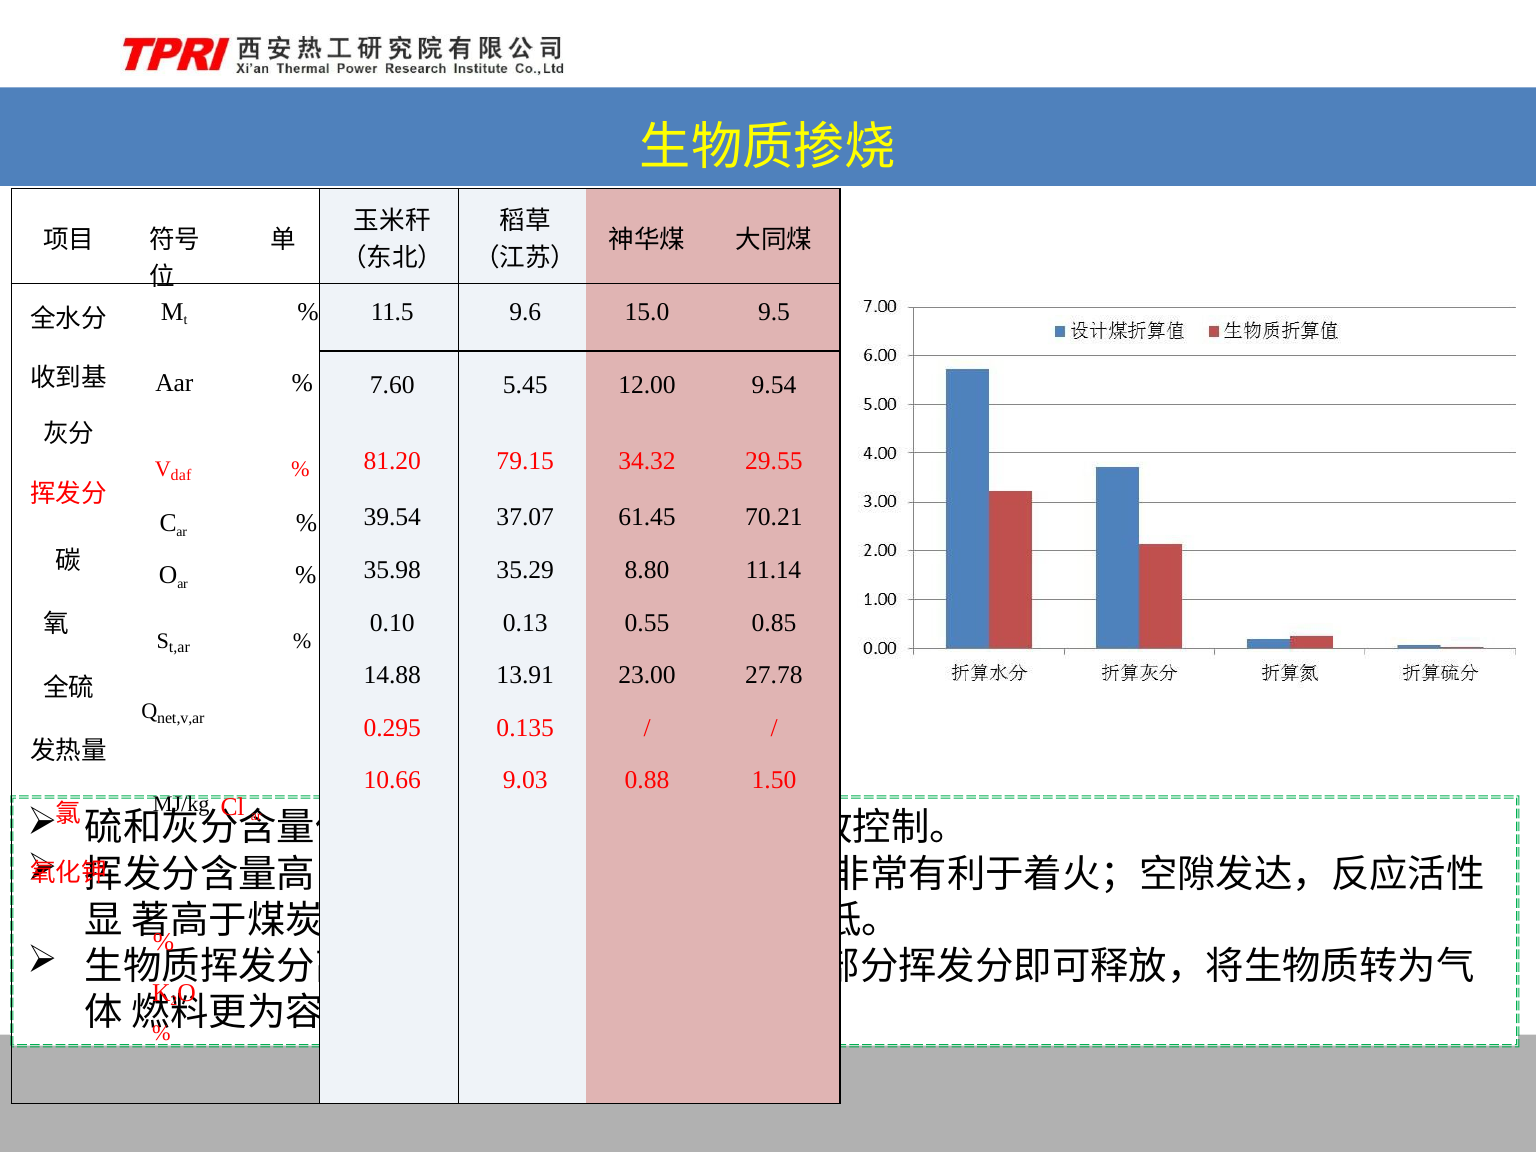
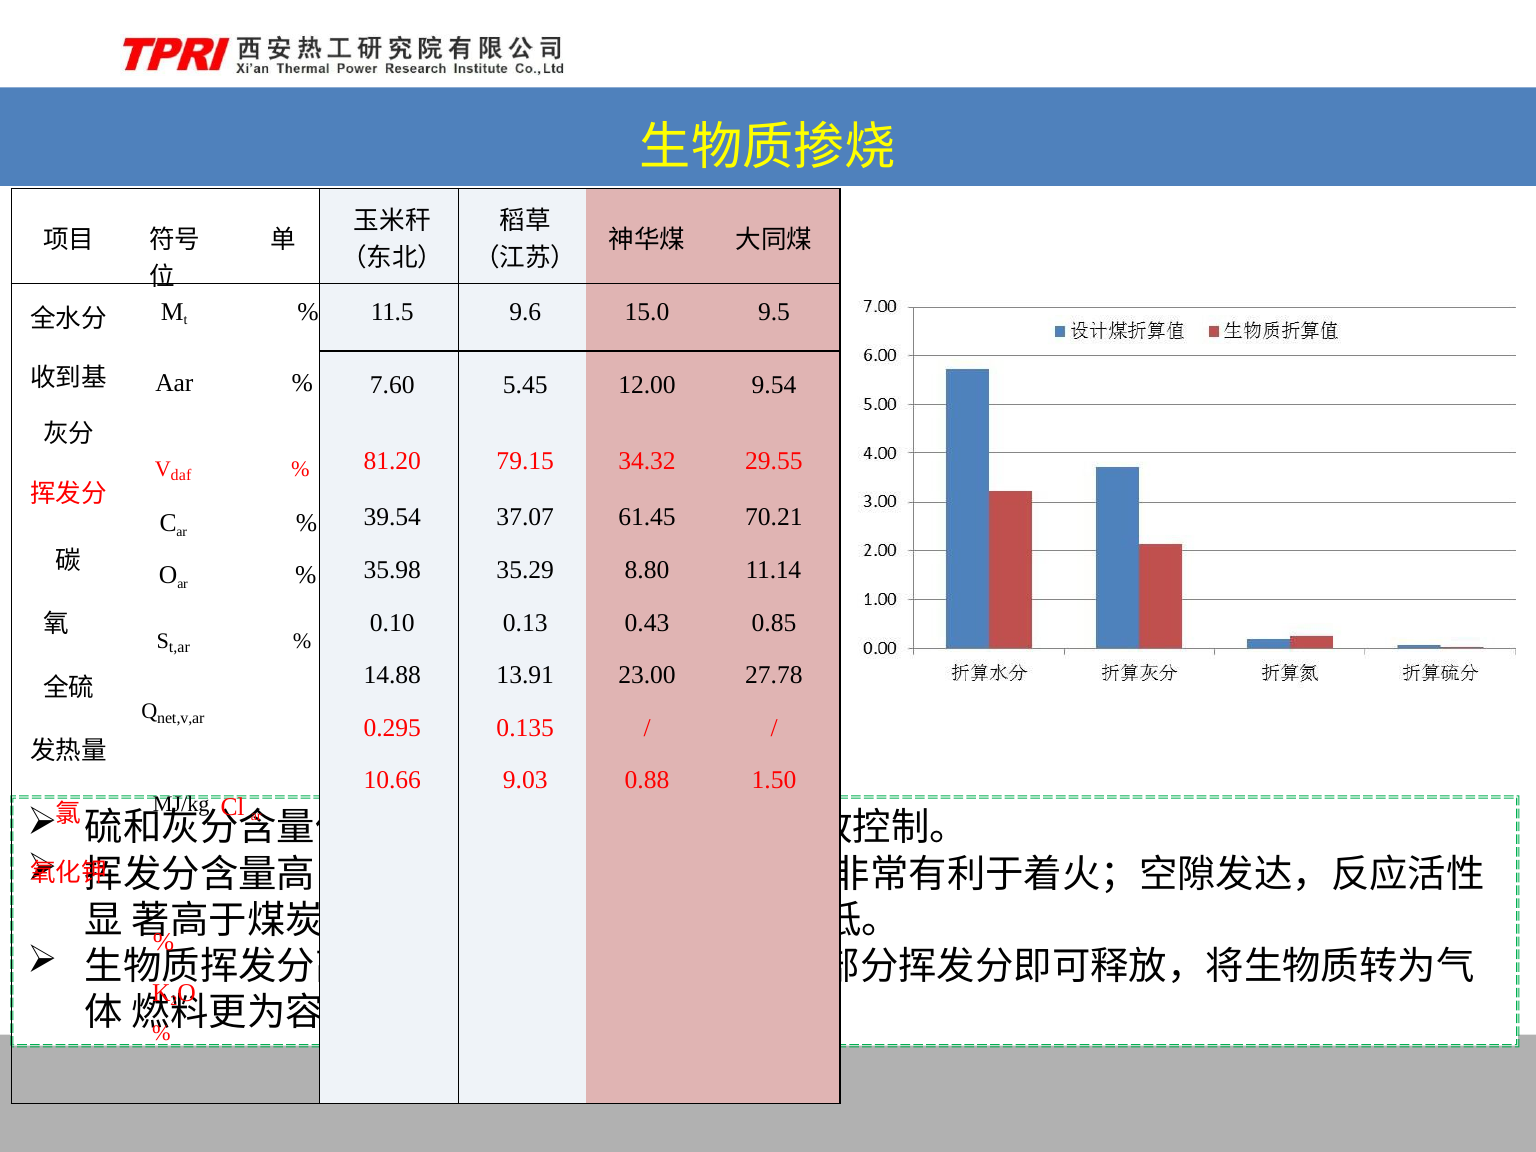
0.55: 0.55 -> 0.43 (647, 623)
